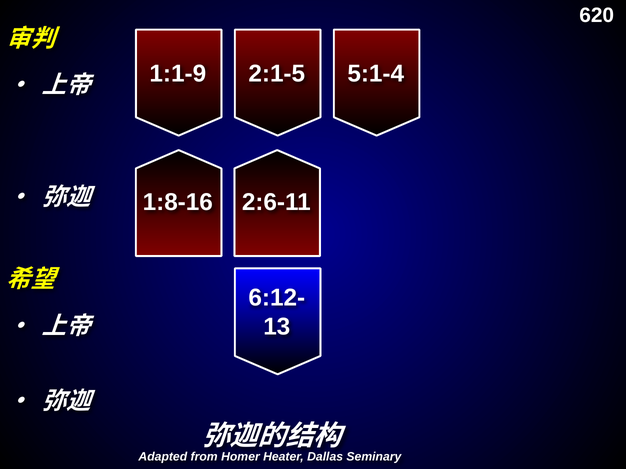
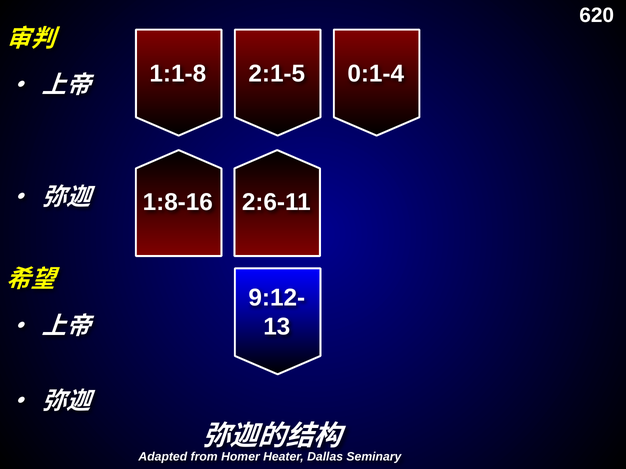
1:1-9: 1:1-9 -> 1:1-8 (178, 74)
5:1-4: 5:1-4 -> 0:1-4 (376, 74)
6:12-: 6:12- -> 9:12- (277, 298)
